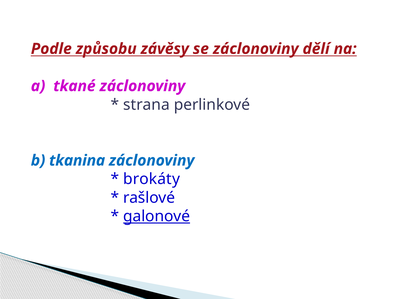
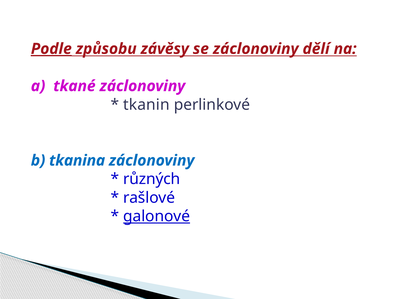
Podle underline: none -> present (51, 49)
strana: strana -> tkanin (146, 105)
brokáty: brokáty -> různých (152, 179)
